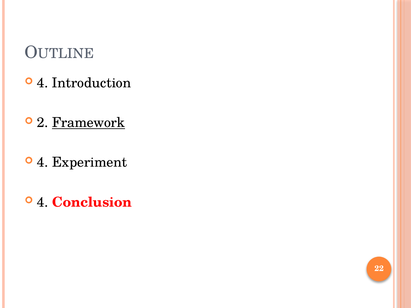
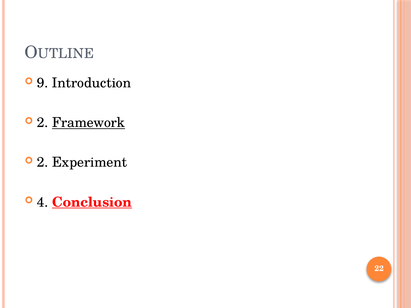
4: 4 -> 9 (43, 83)
4: 4 -> 2 (43, 163)
Conclusion underline: none -> present (92, 202)
